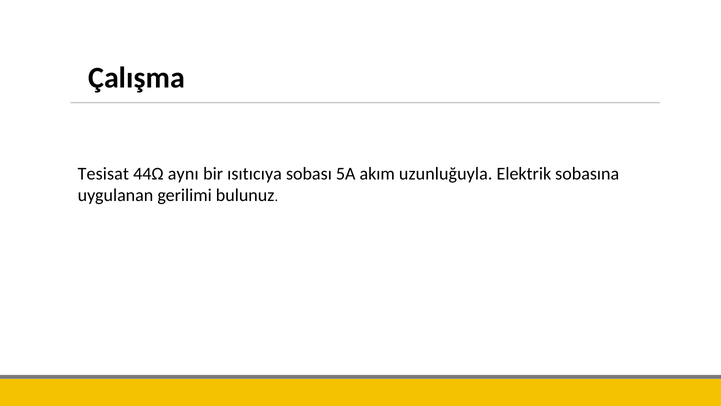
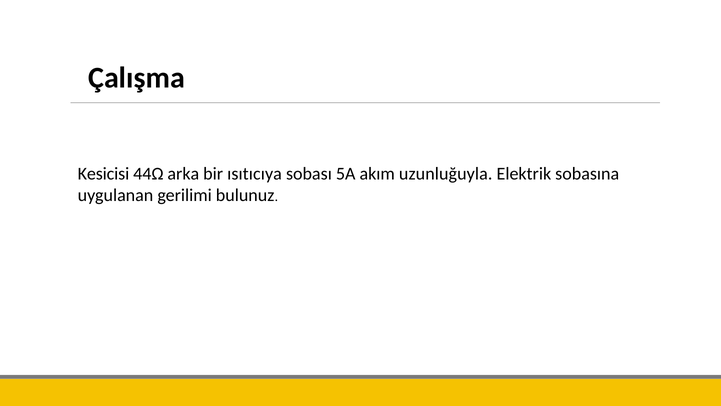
Tesisat: Tesisat -> Kesicisi (103, 174)
aynı: aynı -> arka (183, 174)
